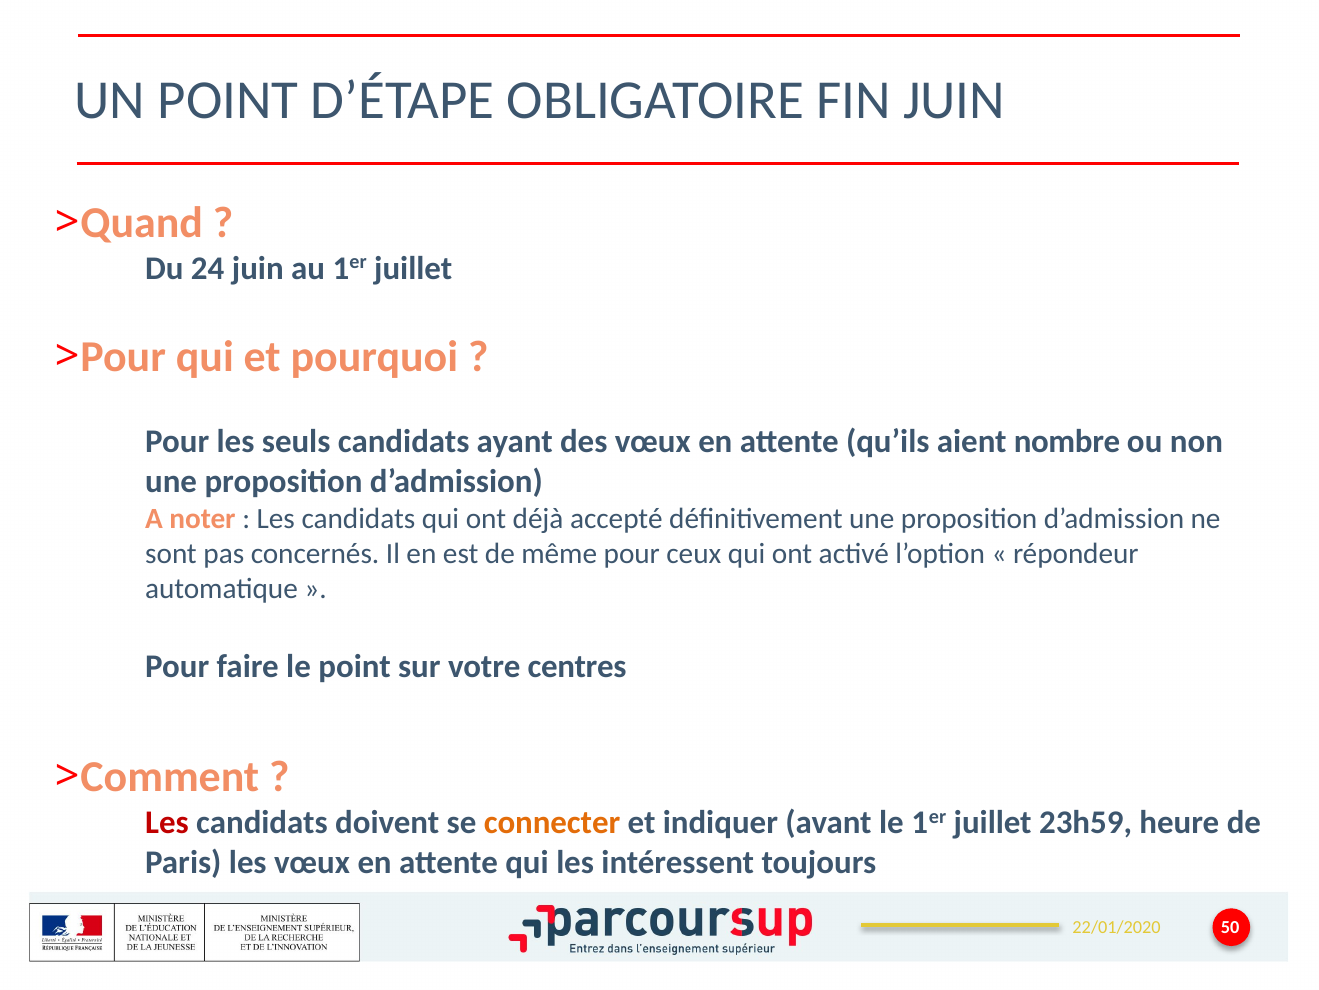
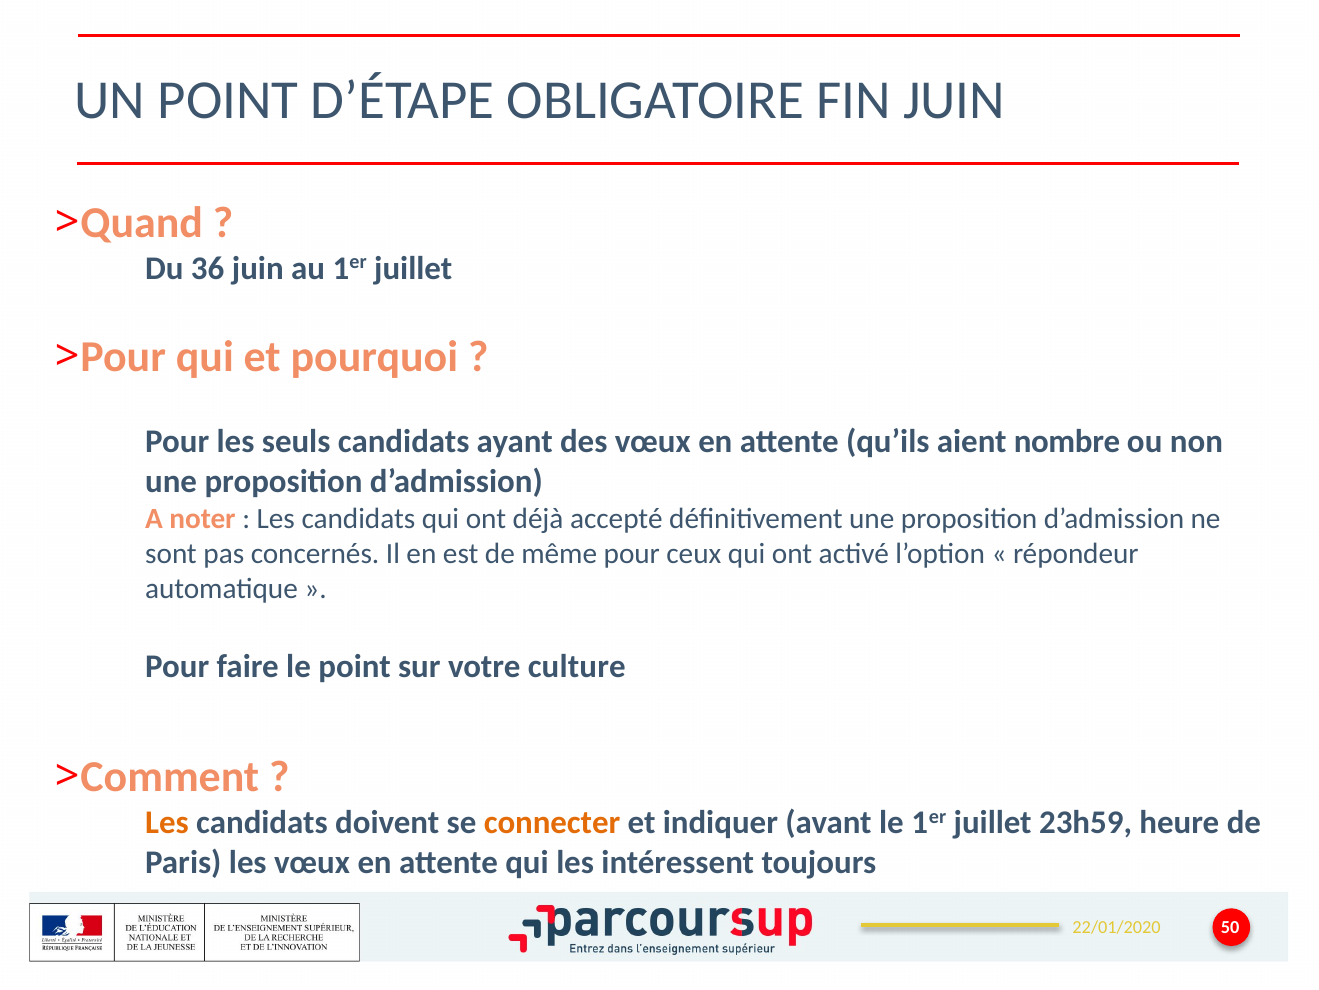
24: 24 -> 36 (208, 268)
centres: centres -> culture (577, 666)
Les colour: red -> orange (167, 822)
